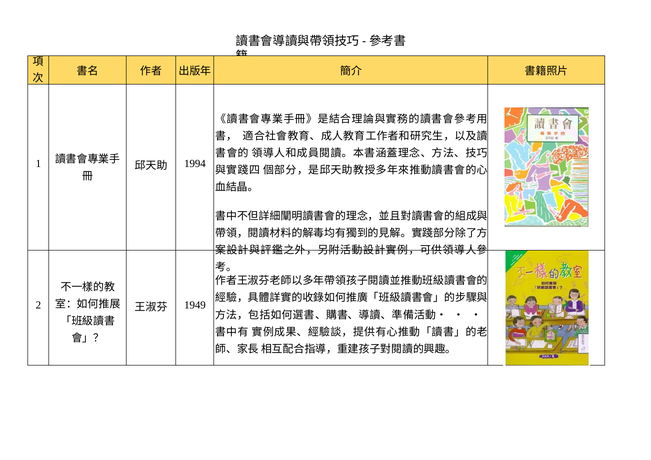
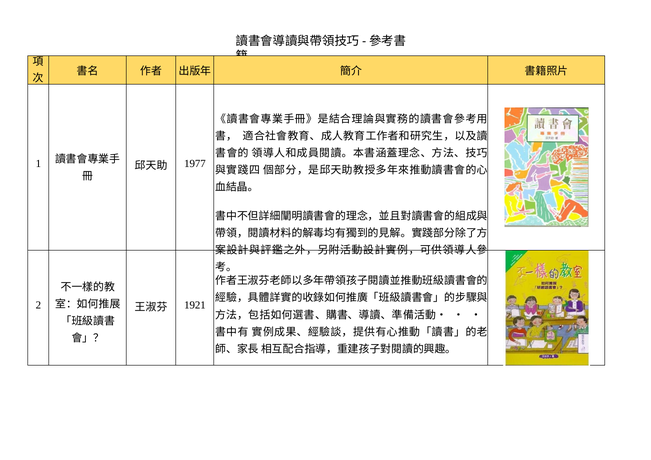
1994: 1994 -> 1977 (195, 164)
1949: 1949 -> 1921 (195, 305)
